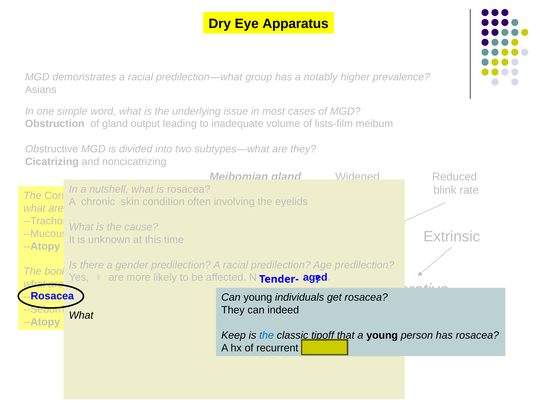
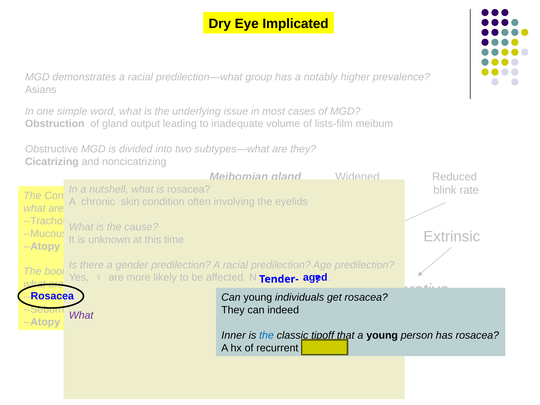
Apparatus: Apparatus -> Implicated (295, 24)
What colour: black -> purple (81, 315)
Keep: Keep -> Inner (234, 335)
